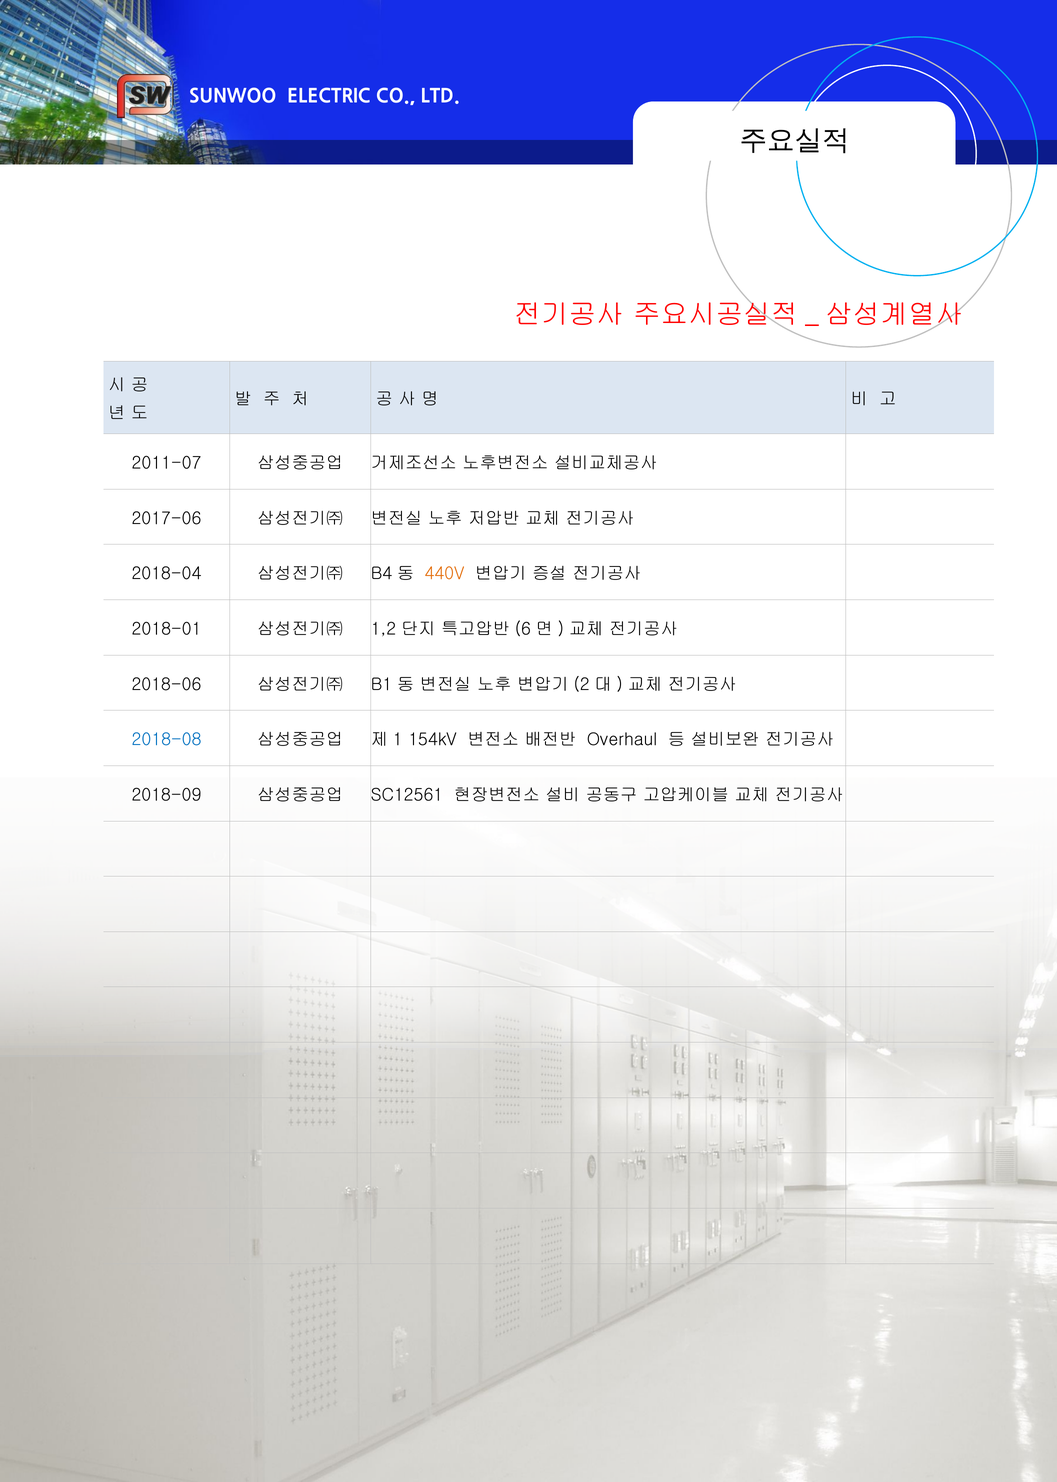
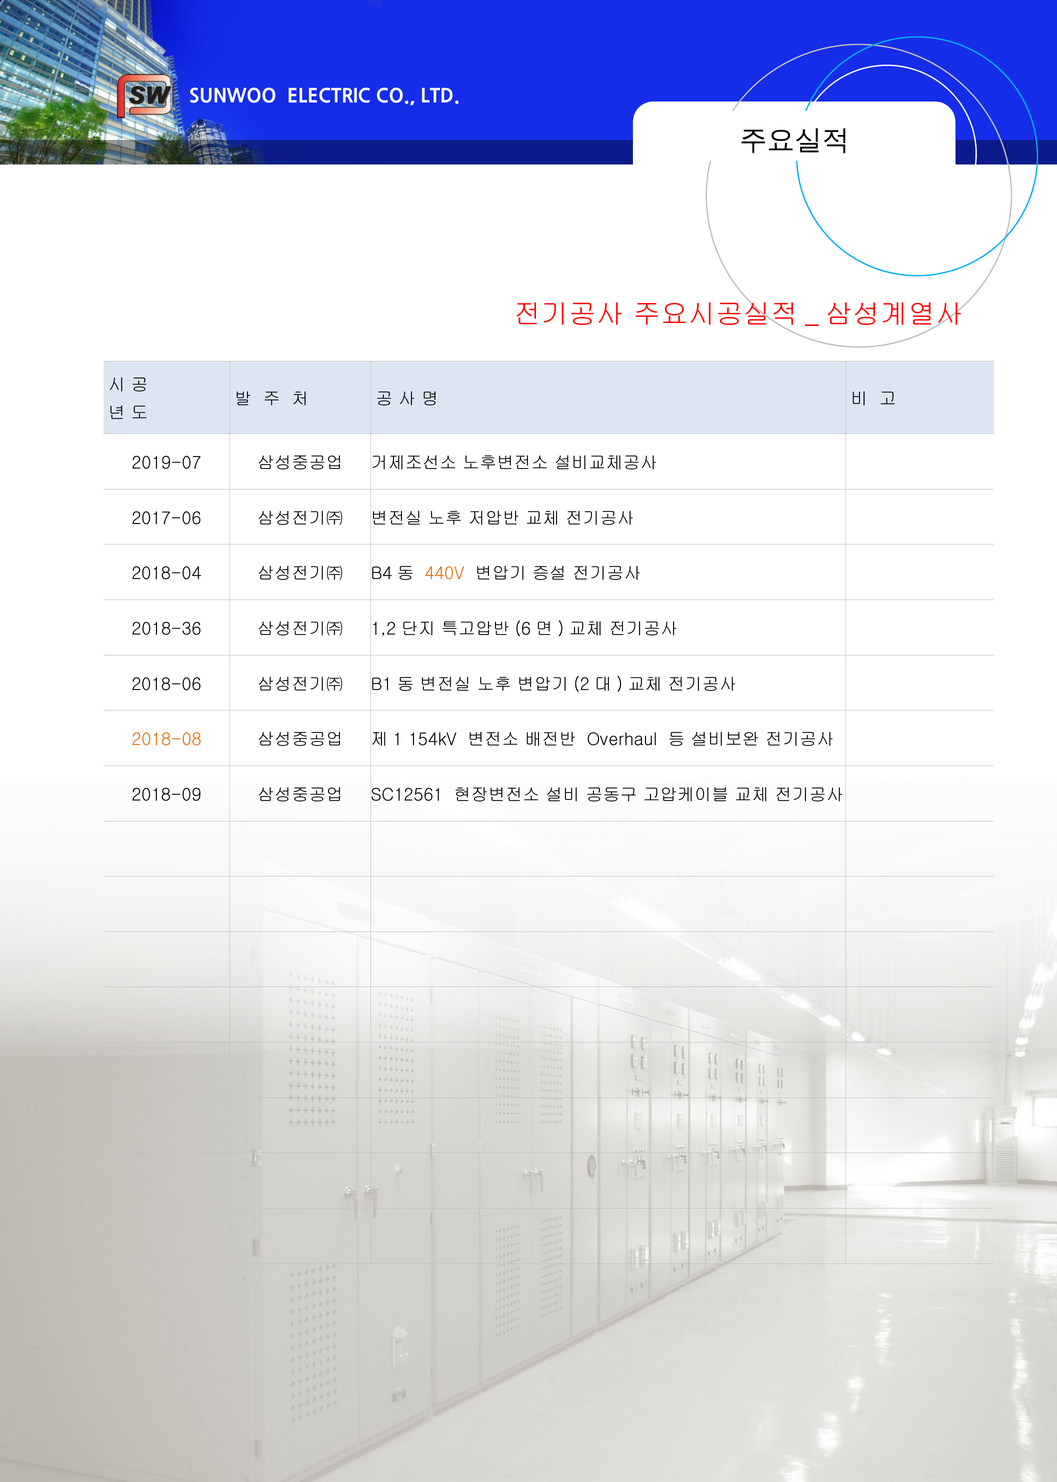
2011-07: 2011-07 -> 2019-07 (167, 463)
2018-01: 2018-01 -> 2018-36 (167, 629)
2018-08 colour: blue -> orange (167, 740)
